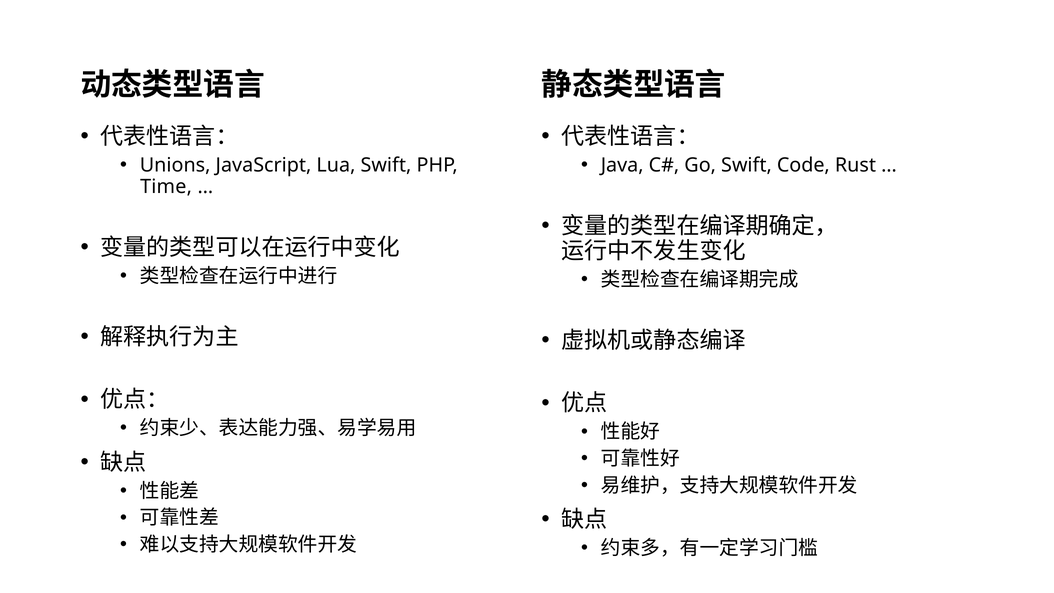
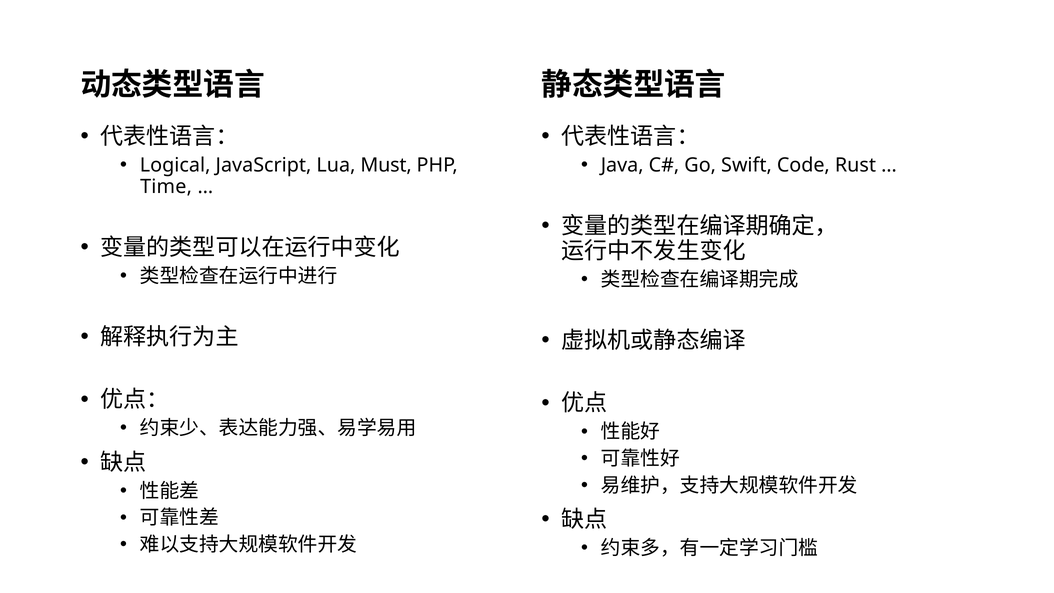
Unions: Unions -> Logical (175, 165)
Lua Swift: Swift -> Must (386, 165)
